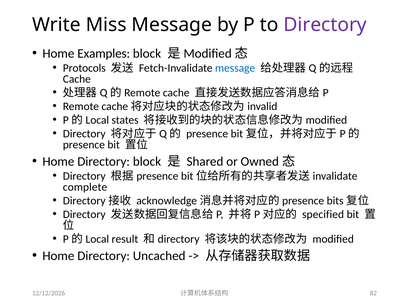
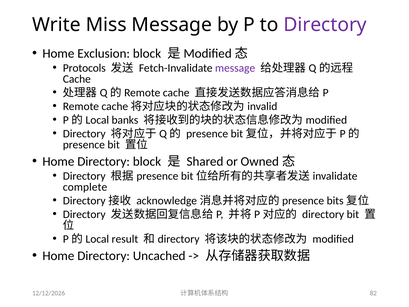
Examples: Examples -> Exclusion (104, 54)
message colour: blue -> purple (235, 68)
states: states -> banks (125, 120)
specified: specified -> directory (323, 214)
